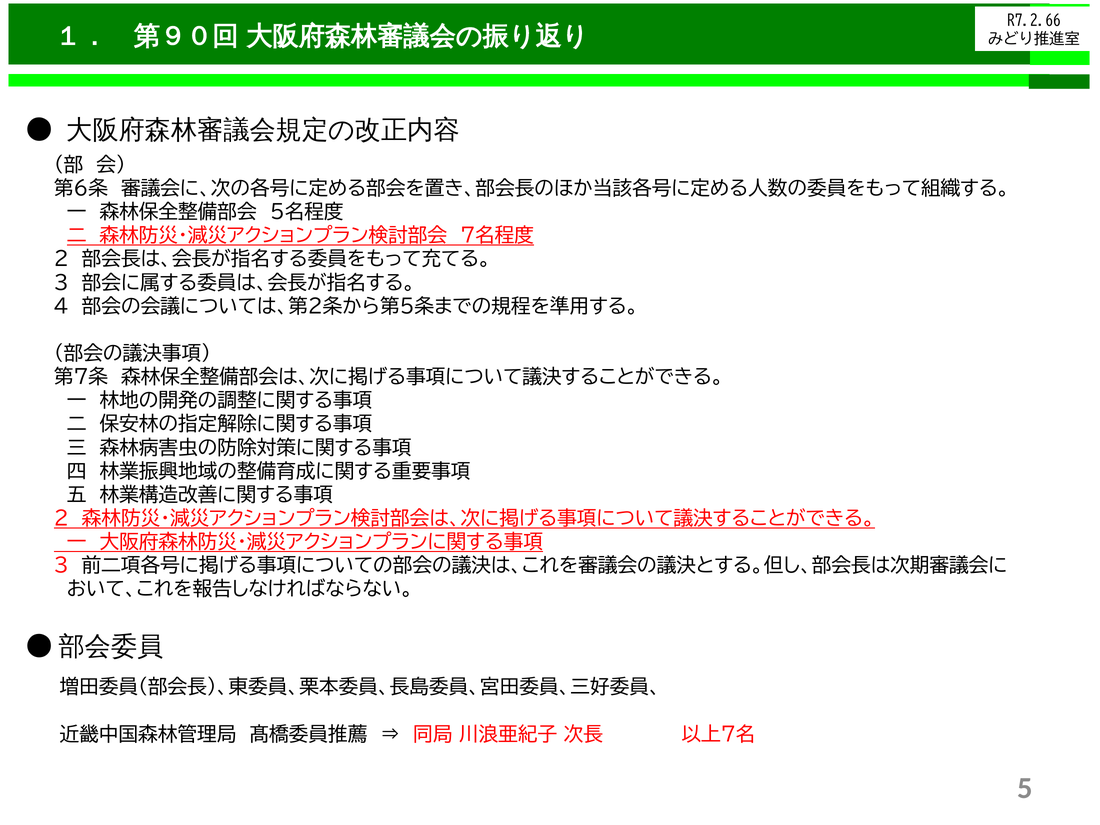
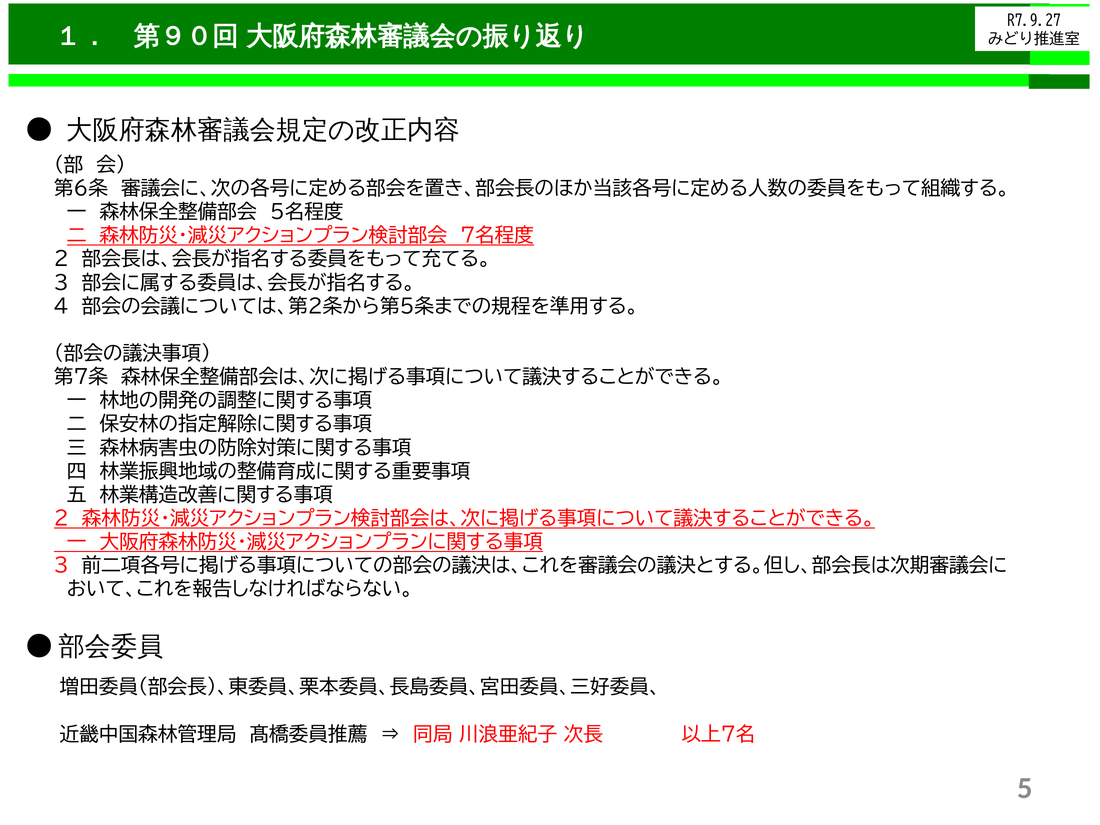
R7.2.66: R7.2.66 -> R7.9.27 (1034, 21)
